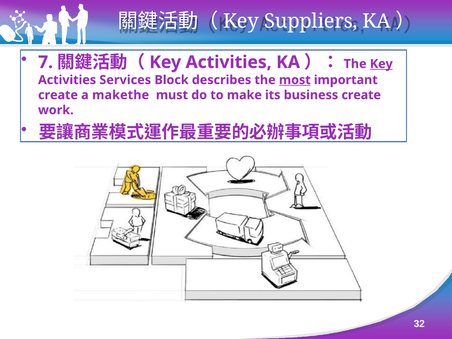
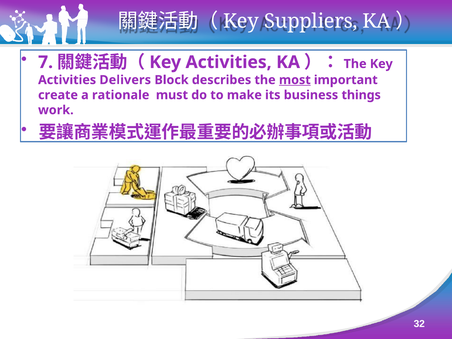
Key underline: present -> none (381, 64)
Services: Services -> Delivers (125, 80)
makethe: makethe -> rationale (121, 95)
business create: create -> things (361, 95)
